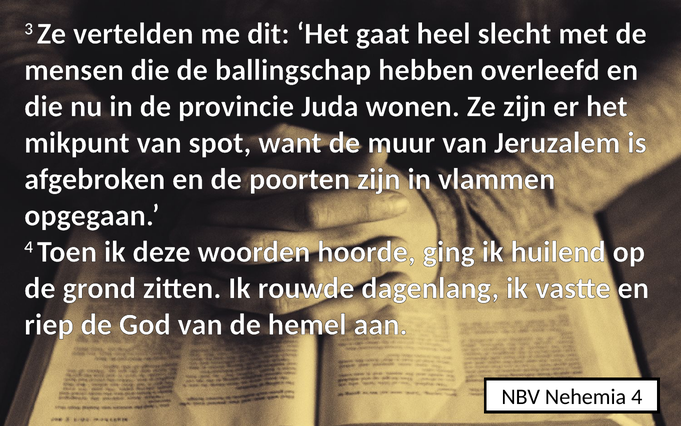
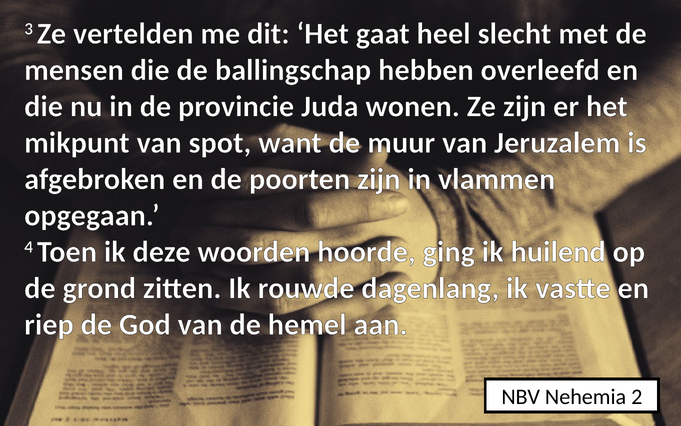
Nehemia 4: 4 -> 2 (637, 397)
